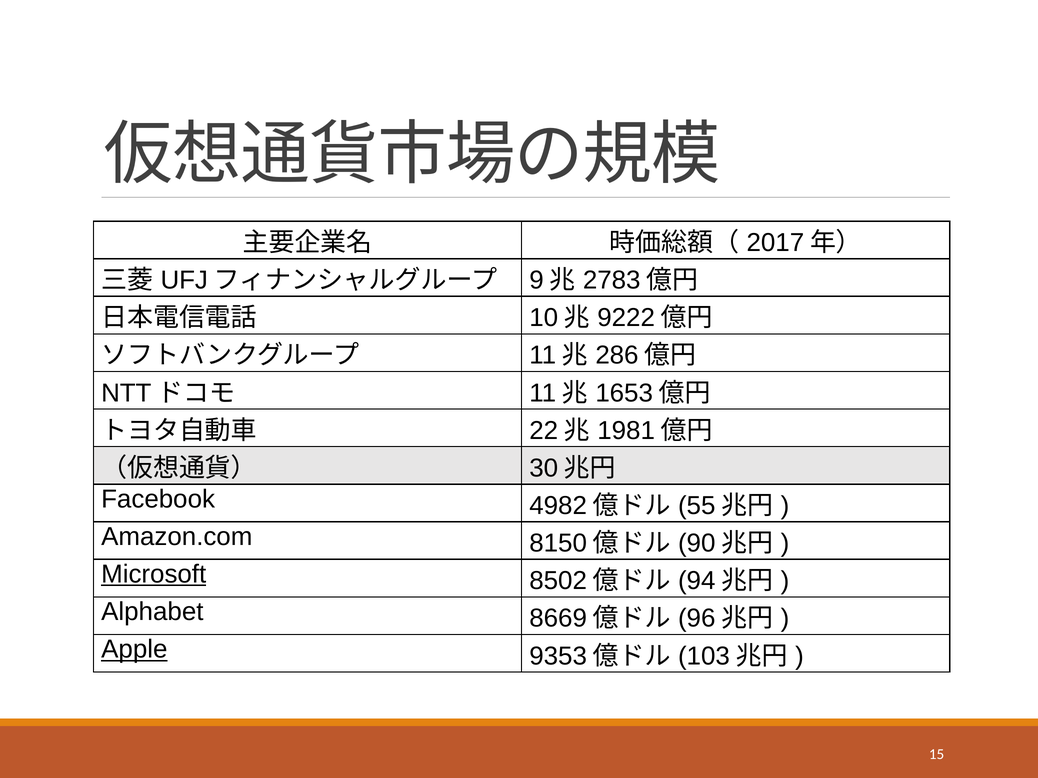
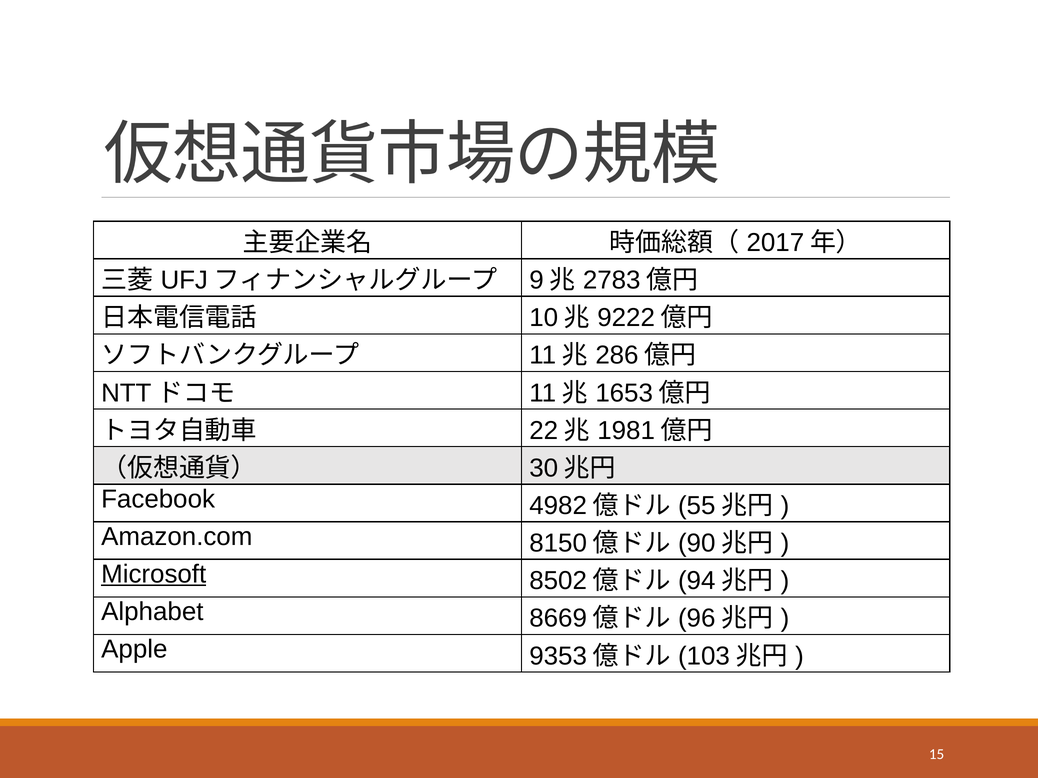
Apple underline: present -> none (134, 650)
